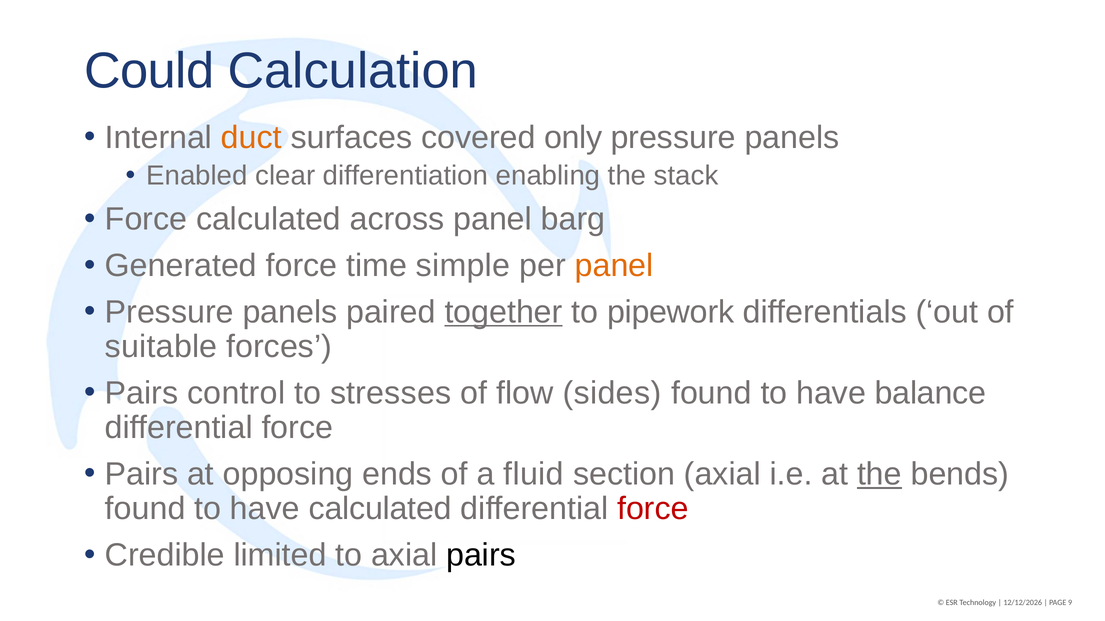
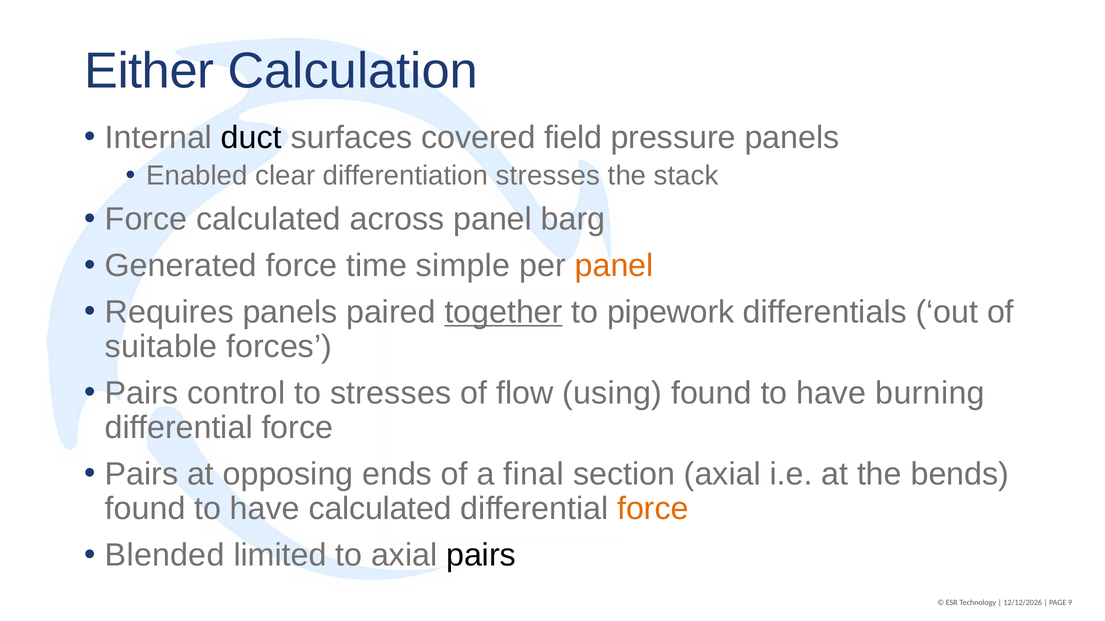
Could: Could -> Either (149, 71)
duct colour: orange -> black (251, 138)
only: only -> field (573, 138)
differentiation enabling: enabling -> stresses (548, 176)
Pressure: Pressure -> Requires (169, 312)
sides: sides -> using (612, 393)
balance: balance -> burning (930, 393)
fluid: fluid -> final (534, 475)
the underline: present -> none (879, 475)
force colour: red -> orange (653, 509)
Credible: Credible -> Blended (165, 556)
